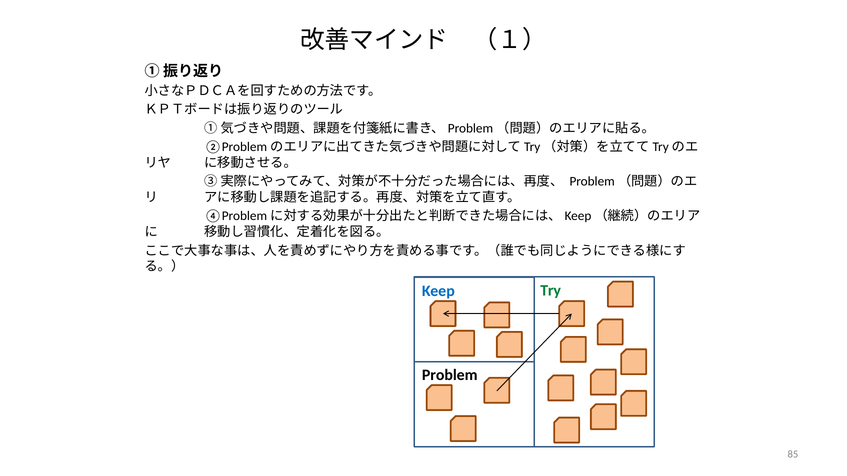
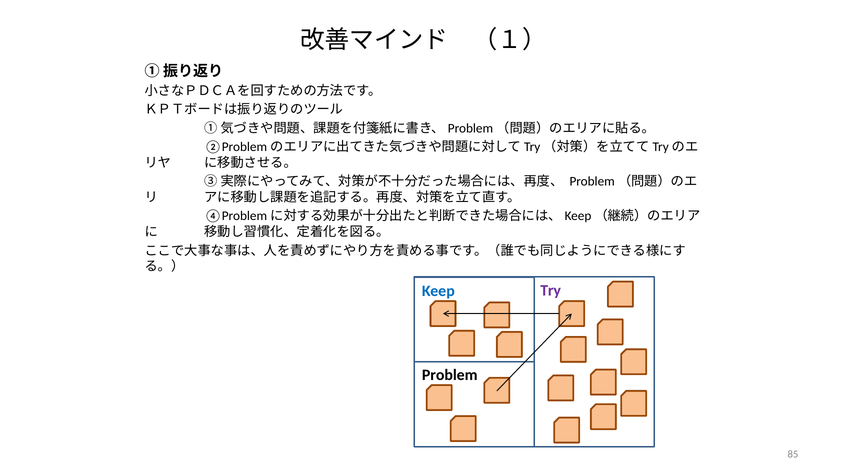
Try colour: green -> purple (551, 291)
